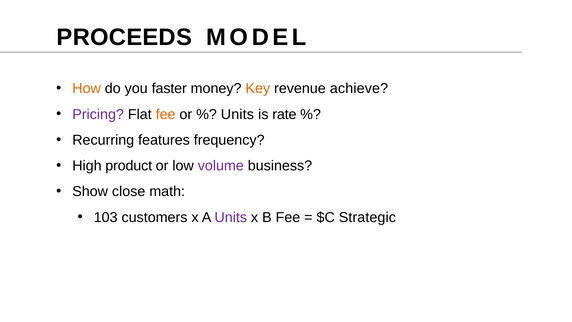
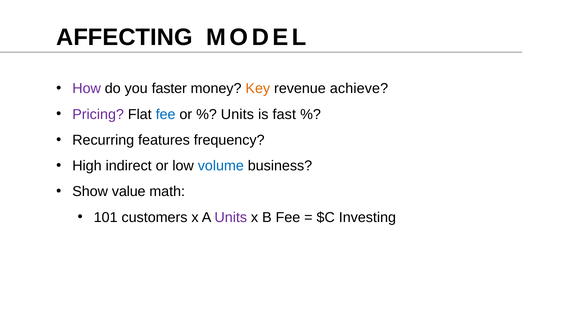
PROCEEDS: PROCEEDS -> AFFECTING (124, 37)
How colour: orange -> purple (87, 88)
fee colour: orange -> blue (166, 114)
rate: rate -> fast (284, 114)
product: product -> indirect (129, 166)
volume colour: purple -> blue (221, 166)
close: close -> value (129, 191)
103: 103 -> 101 (106, 217)
Strategic: Strategic -> Investing (367, 217)
